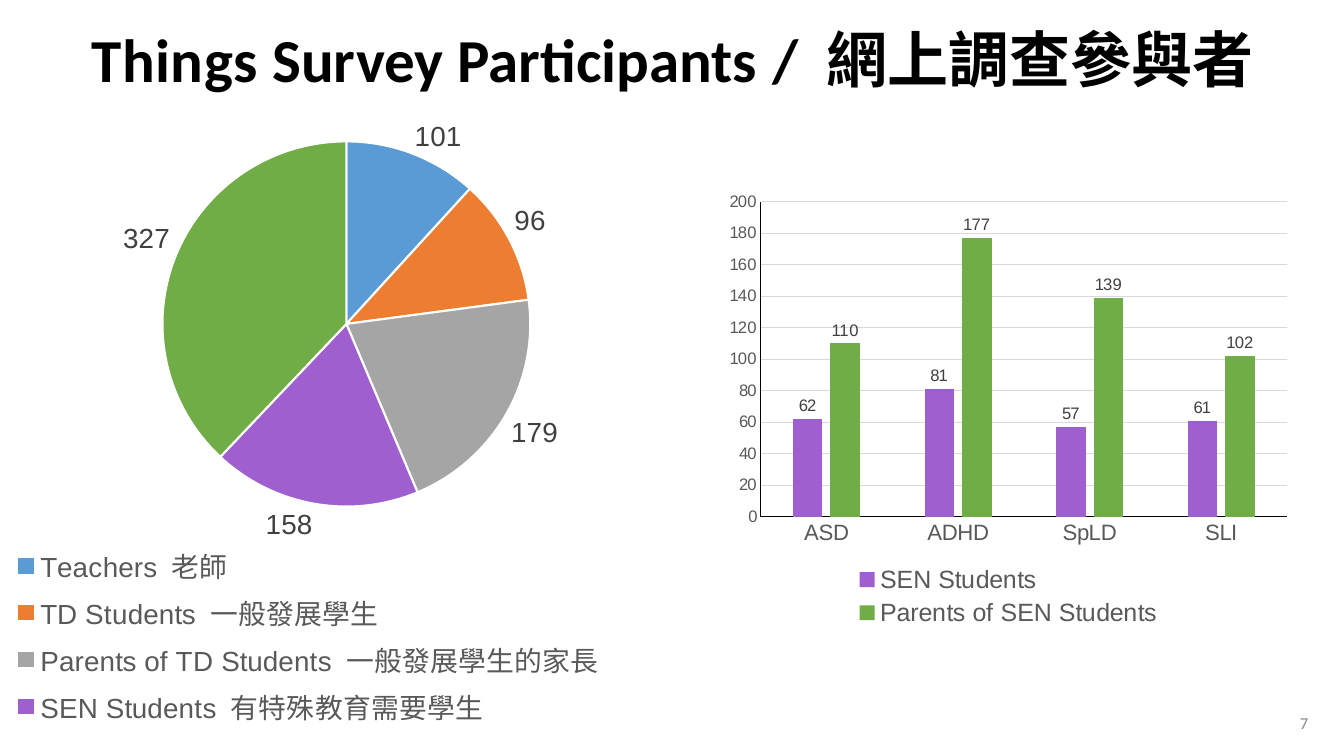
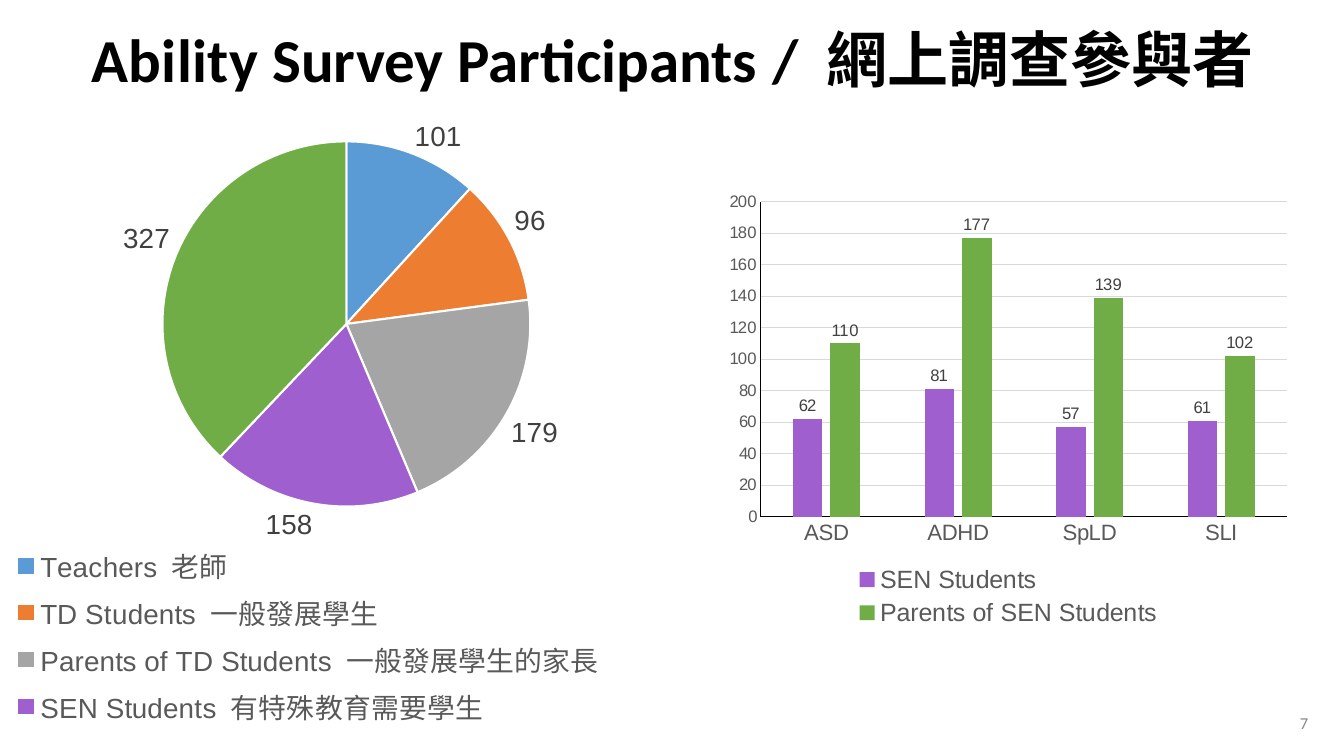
Things: Things -> Ability (175, 62)
